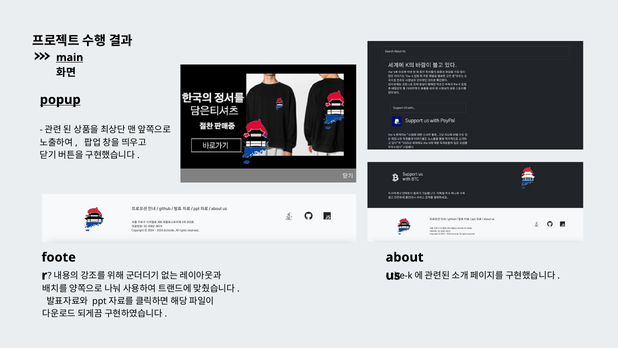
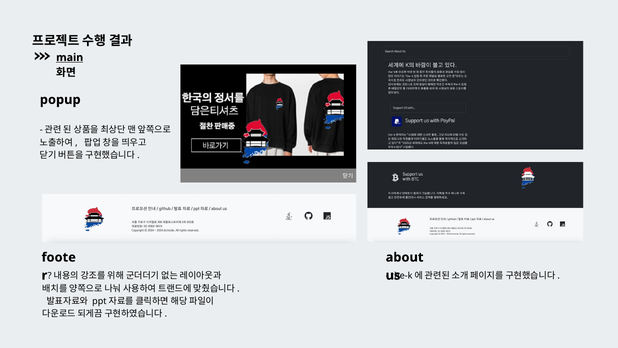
popup underline: present -> none (60, 100)
